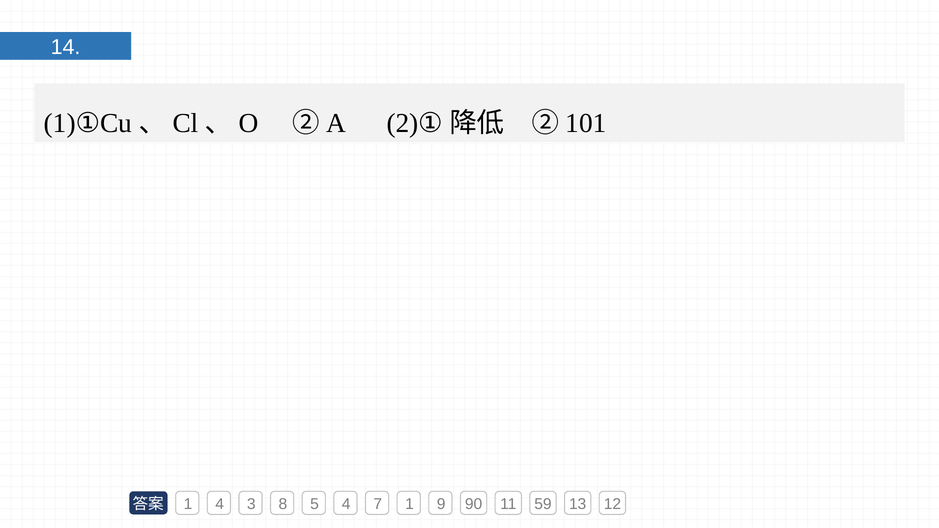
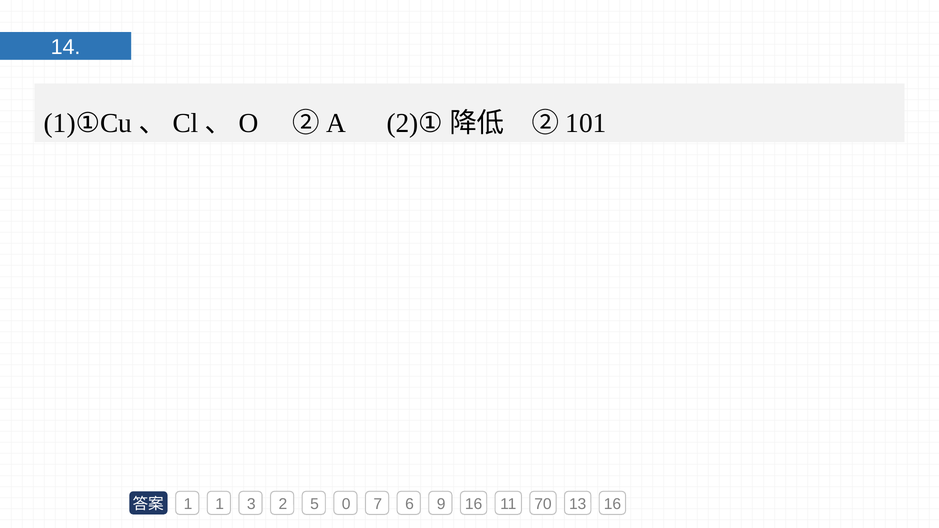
1 4: 4 -> 1 (220, 504)
8: 8 -> 2 (283, 504)
5 4: 4 -> 0 (346, 504)
7 1: 1 -> 6 (409, 504)
9 90: 90 -> 16 (474, 504)
59: 59 -> 70 (543, 504)
13 12: 12 -> 16 (612, 504)
